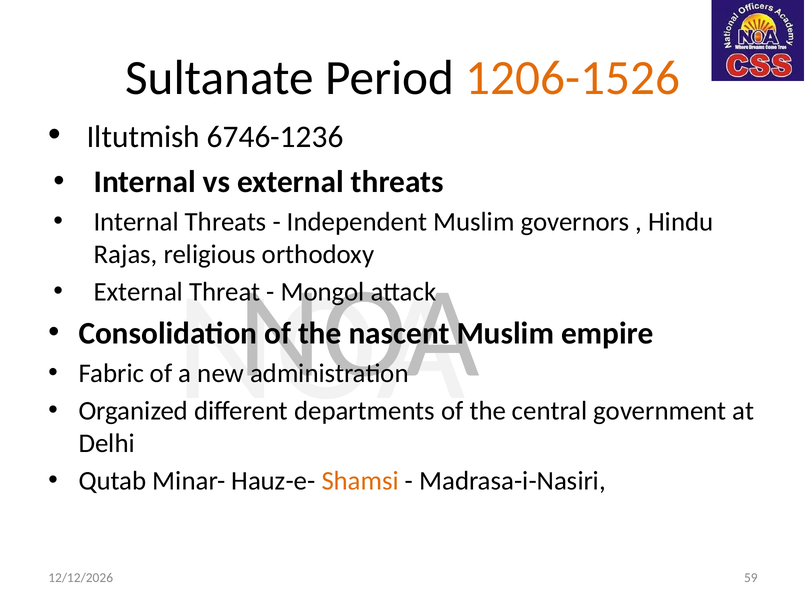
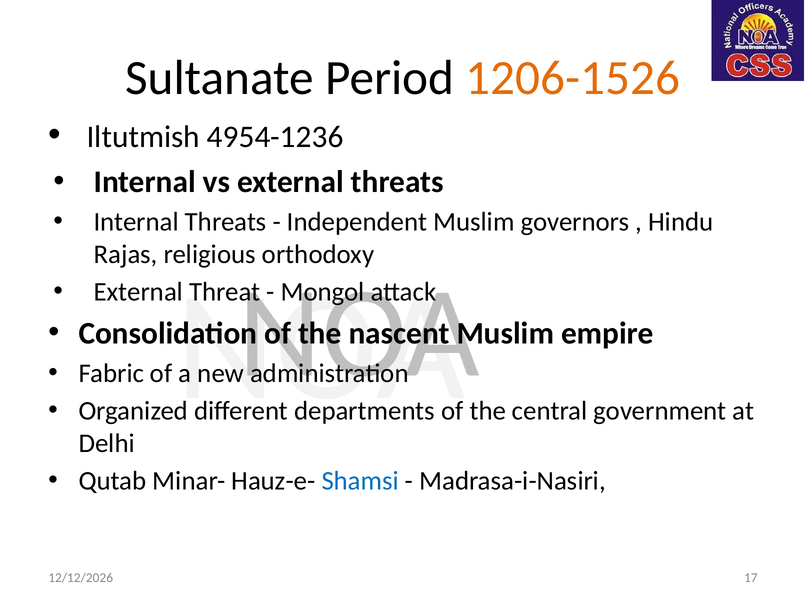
6746-1236: 6746-1236 -> 4954-1236 (275, 137)
Shamsi colour: orange -> blue (360, 480)
59: 59 -> 17 (751, 577)
